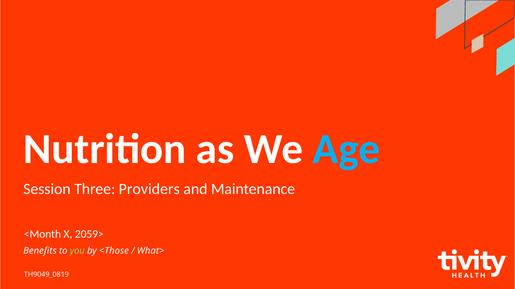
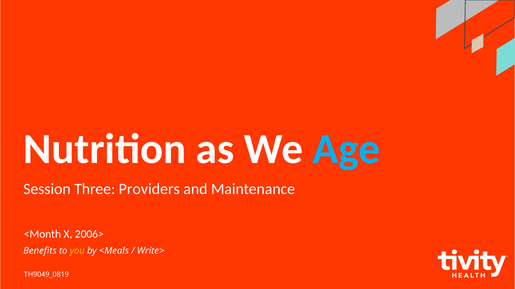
2059>: 2059> -> 2006> (89, 235)
you colour: light green -> yellow (77, 251)
<Those: <Those -> <Meals (114, 251)
What>: What> -> Write> (151, 251)
